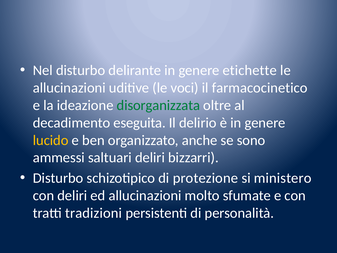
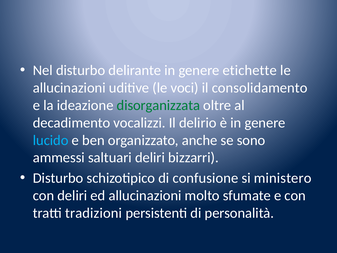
farmacocinetico: farmacocinetico -> consolidamento (260, 88)
eseguita: eseguita -> vocalizzi (140, 123)
lucido colour: yellow -> light blue (51, 140)
protezione: protezione -> confusione (205, 178)
